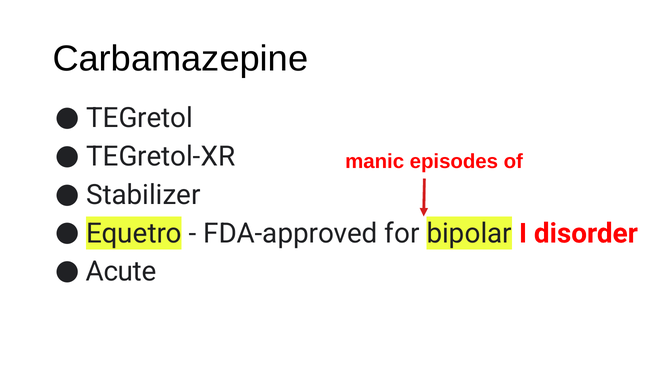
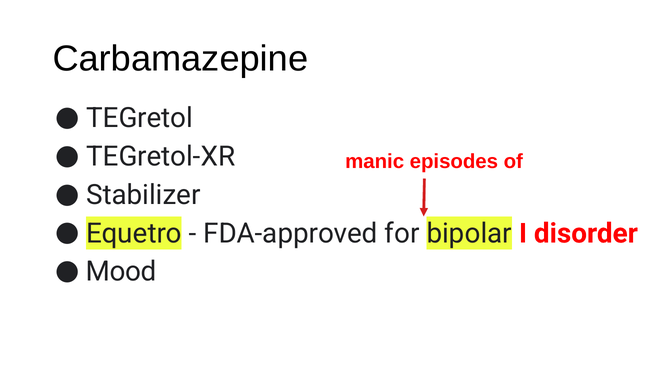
Acute: Acute -> Mood (121, 272)
